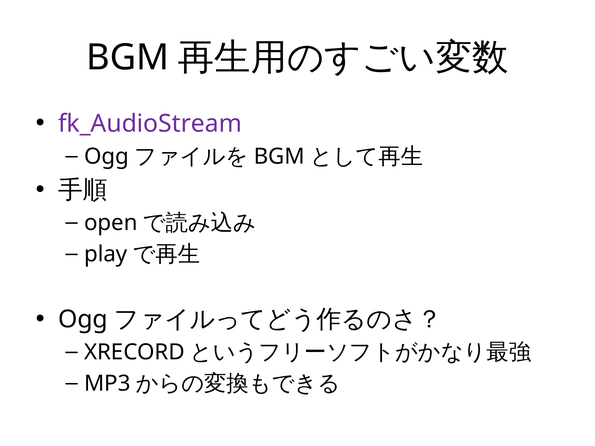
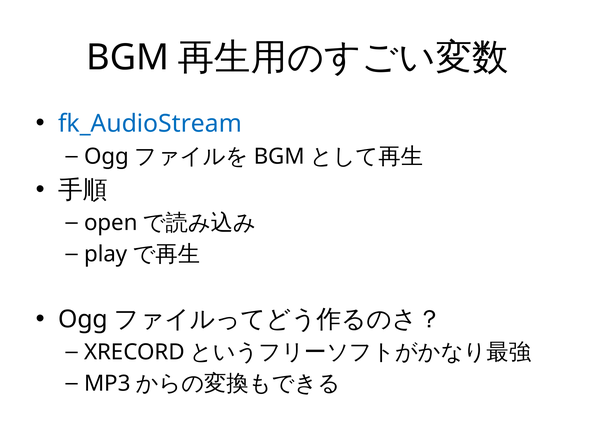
fk_AudioStream colour: purple -> blue (150, 124)
